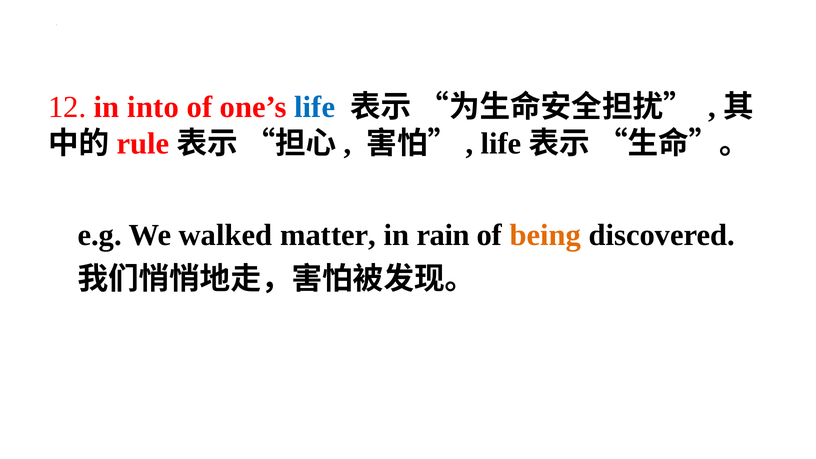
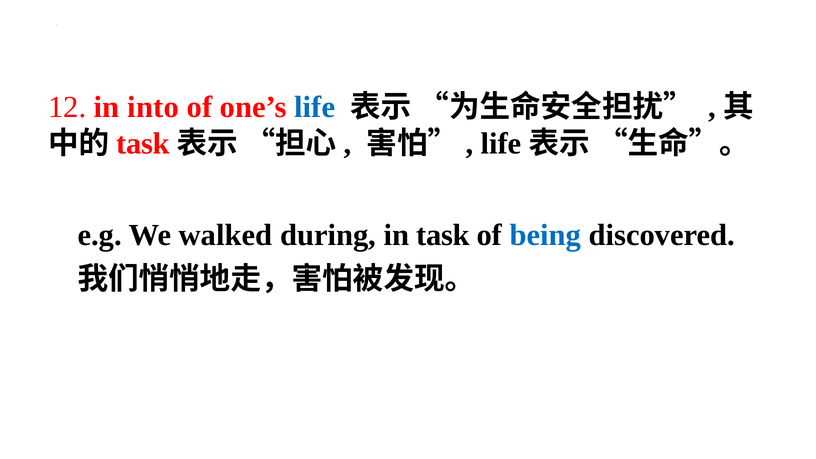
rule: rule -> task (143, 144)
matter: matter -> during (328, 235)
in rain: rain -> task (443, 235)
being colour: orange -> blue (545, 235)
